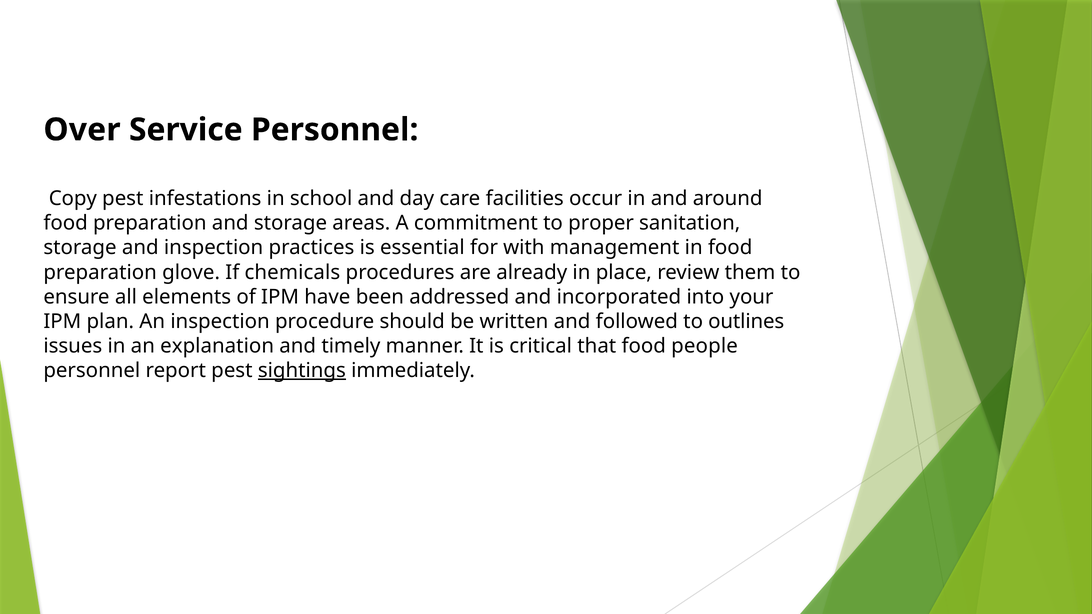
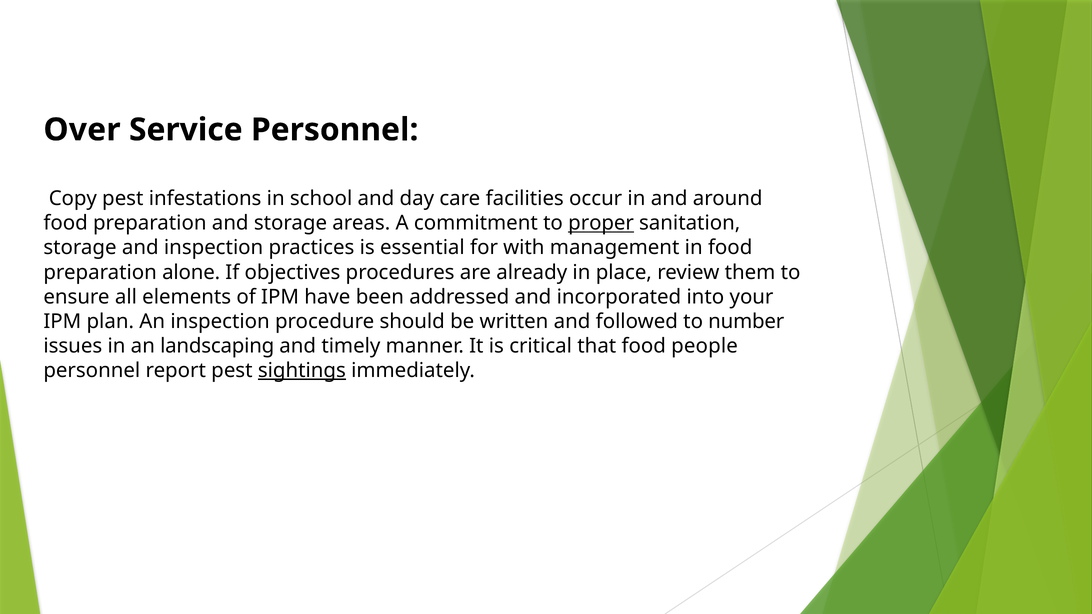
proper underline: none -> present (601, 223)
glove: glove -> alone (191, 272)
chemicals: chemicals -> objectives (292, 272)
outlines: outlines -> number (746, 322)
explanation: explanation -> landscaping (217, 346)
